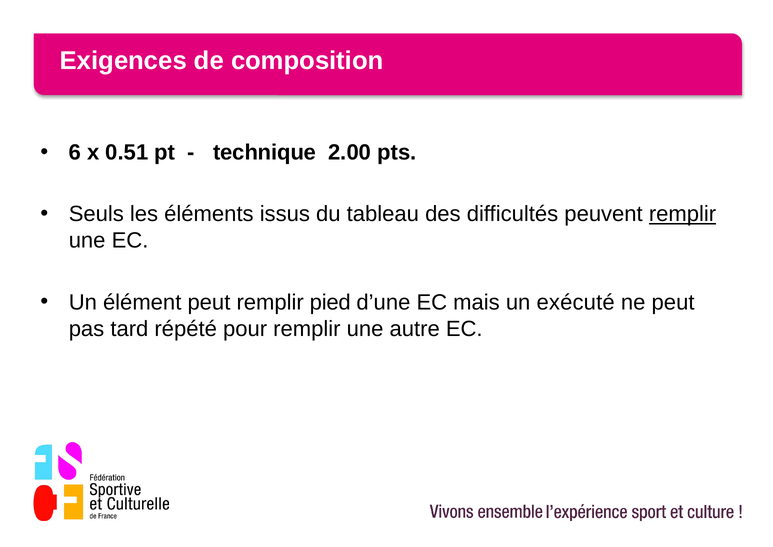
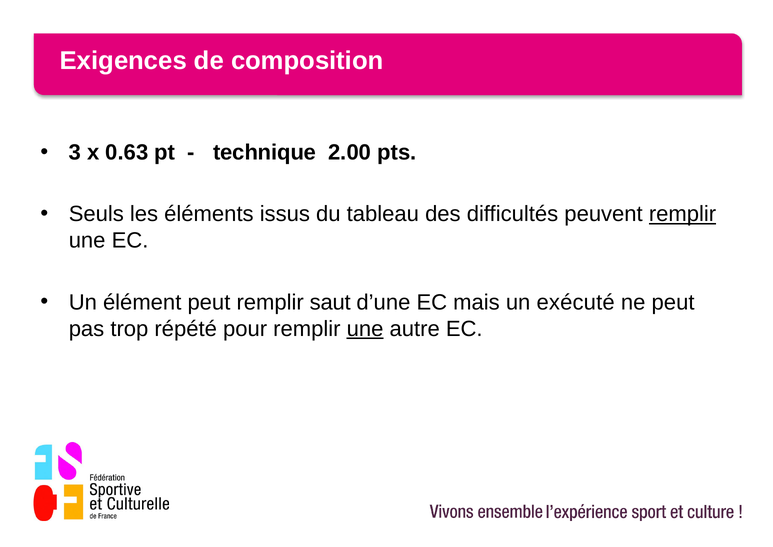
6: 6 -> 3 (75, 152)
0.51: 0.51 -> 0.63 (127, 152)
pied: pied -> saut (330, 302)
tard: tard -> trop (129, 329)
une underline: none -> present (365, 329)
